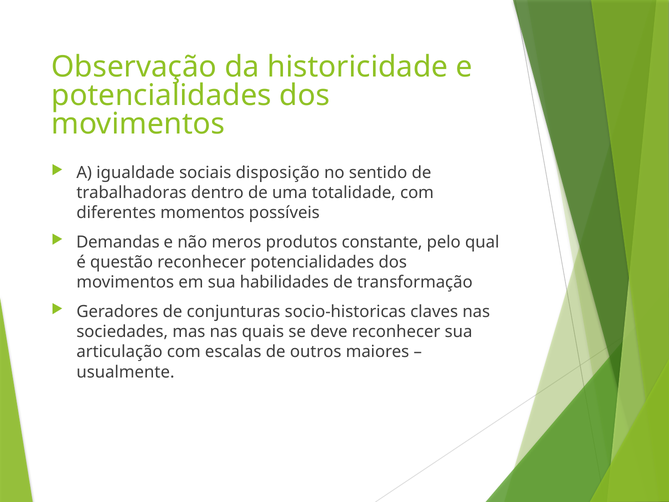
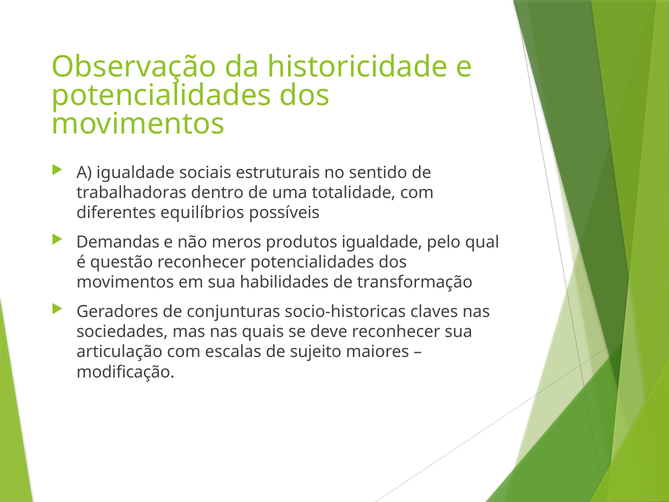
disposição: disposição -> estruturais (278, 173)
momentos: momentos -> equilíbrios (202, 213)
produtos constante: constante -> igualdade (382, 242)
outros: outros -> sujeito (316, 352)
usualmente: usualmente -> modificação (126, 372)
